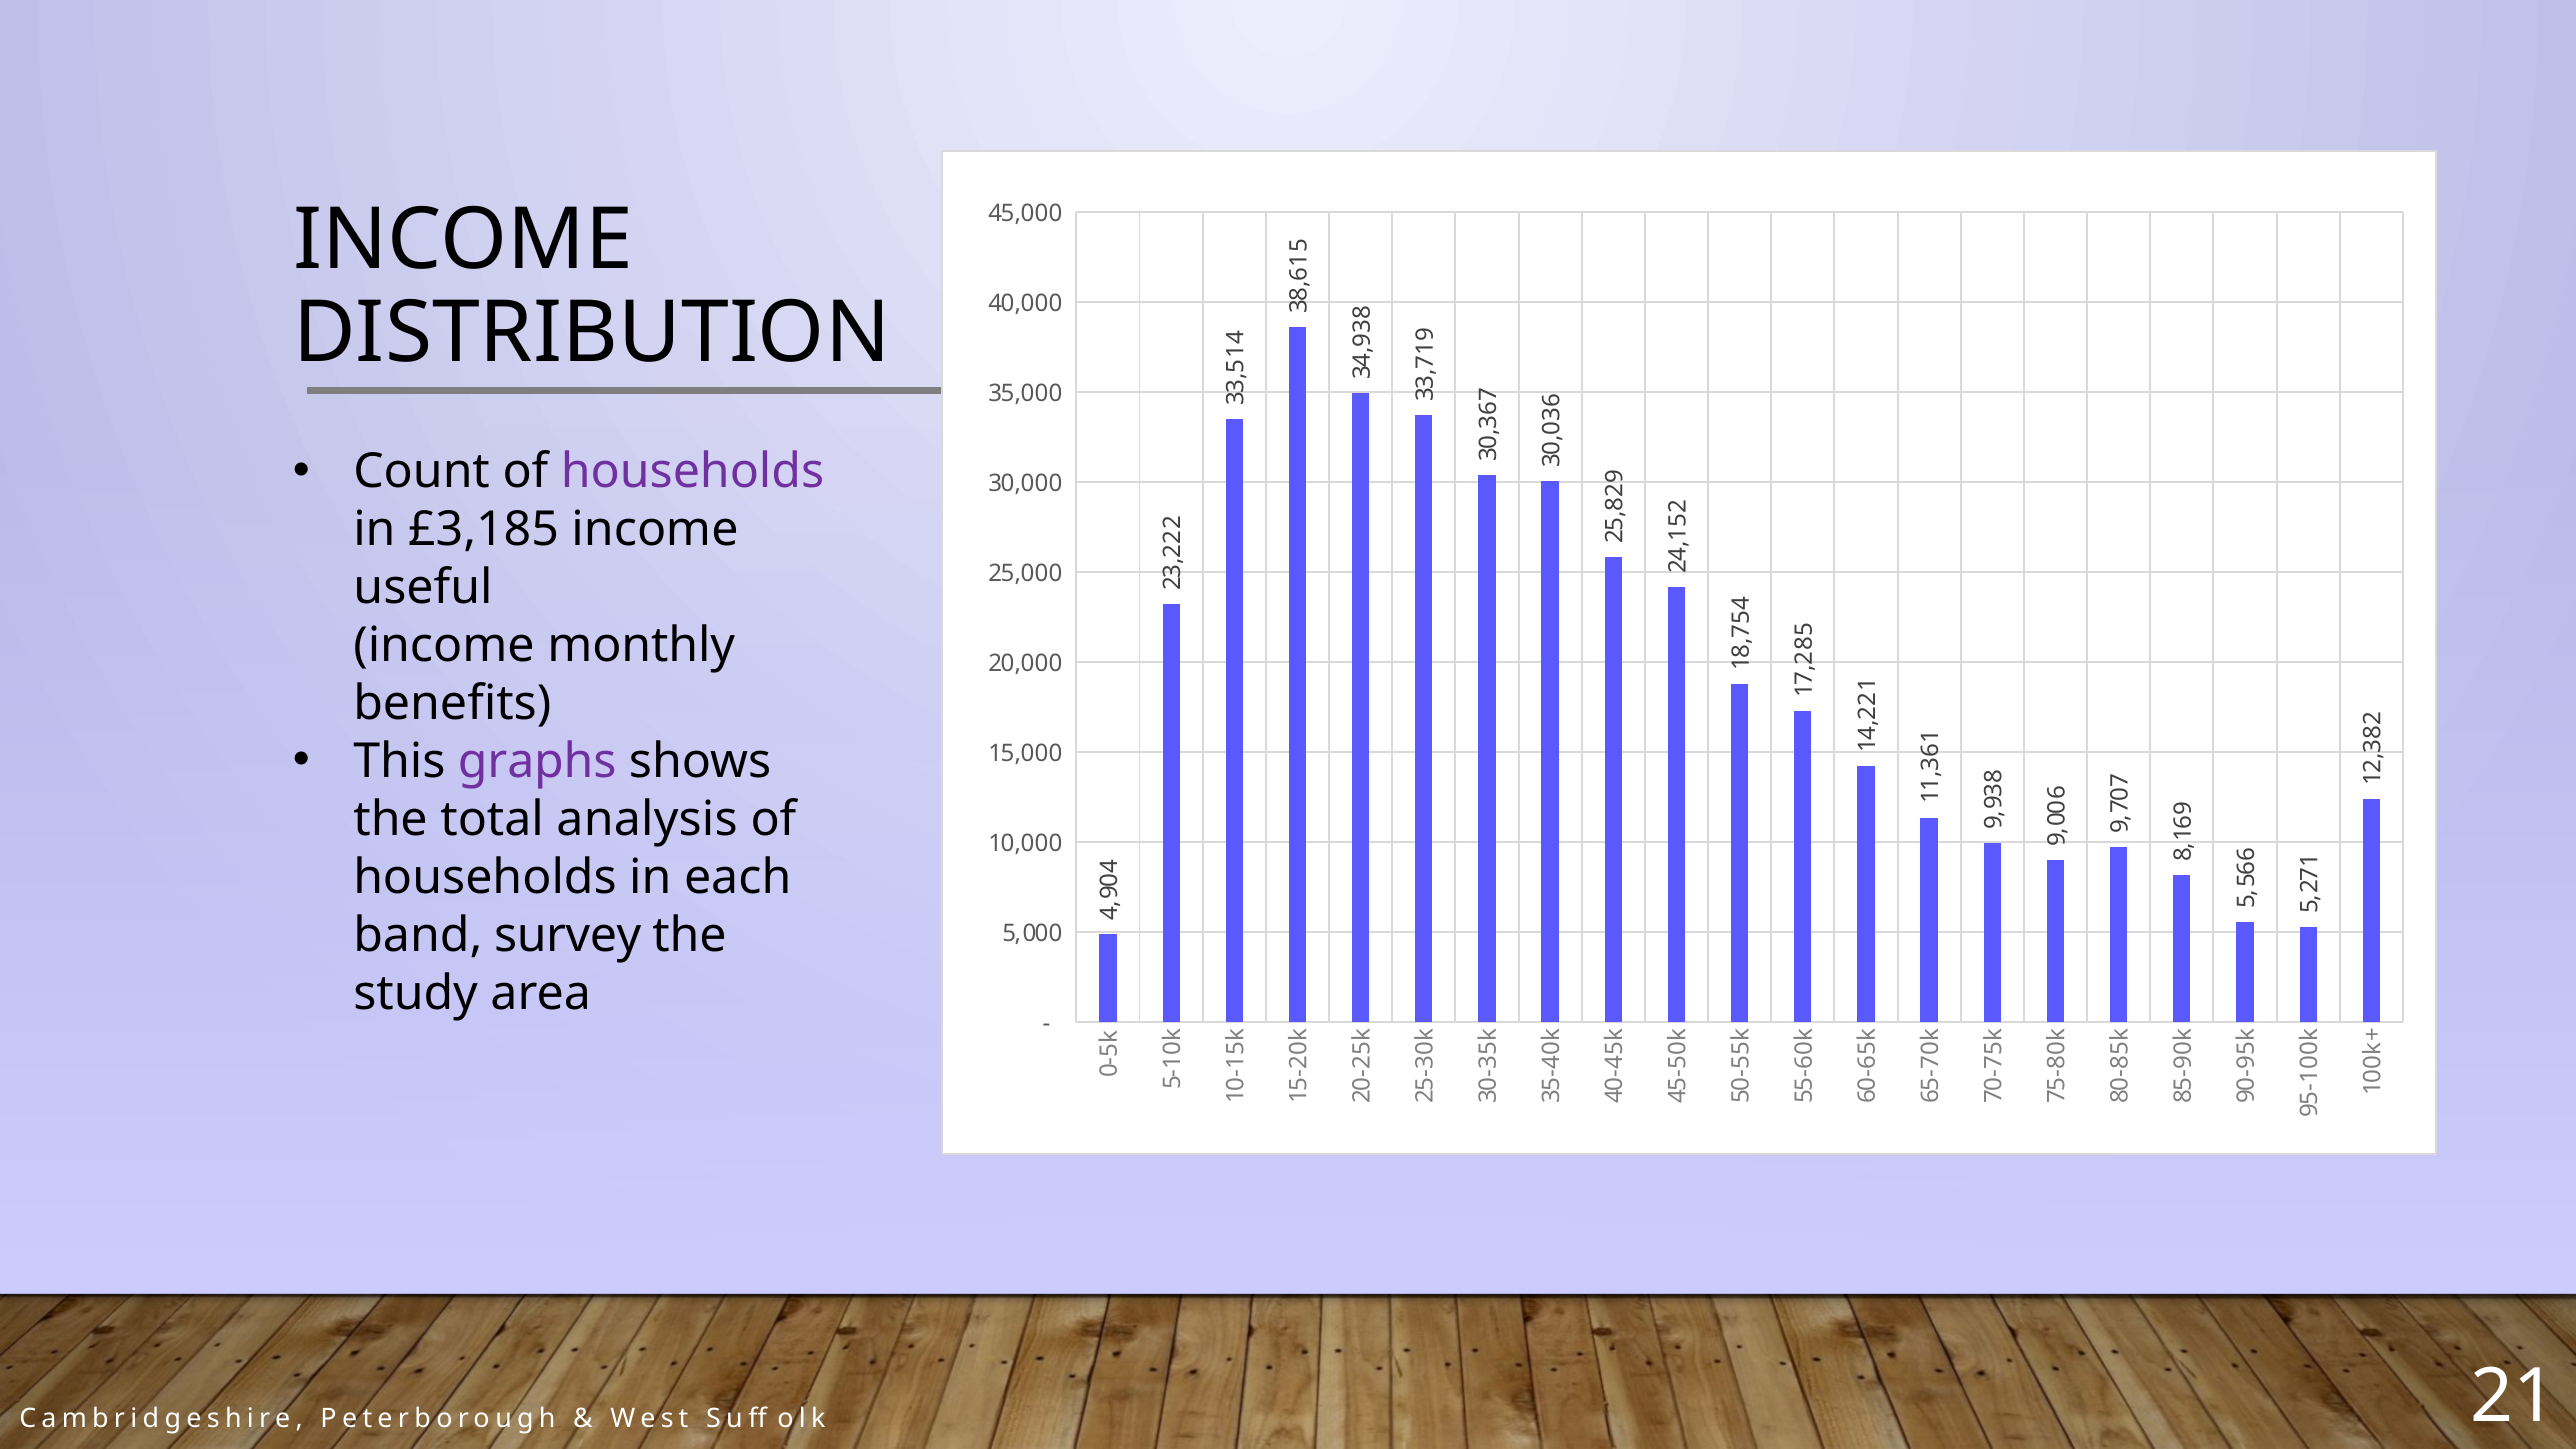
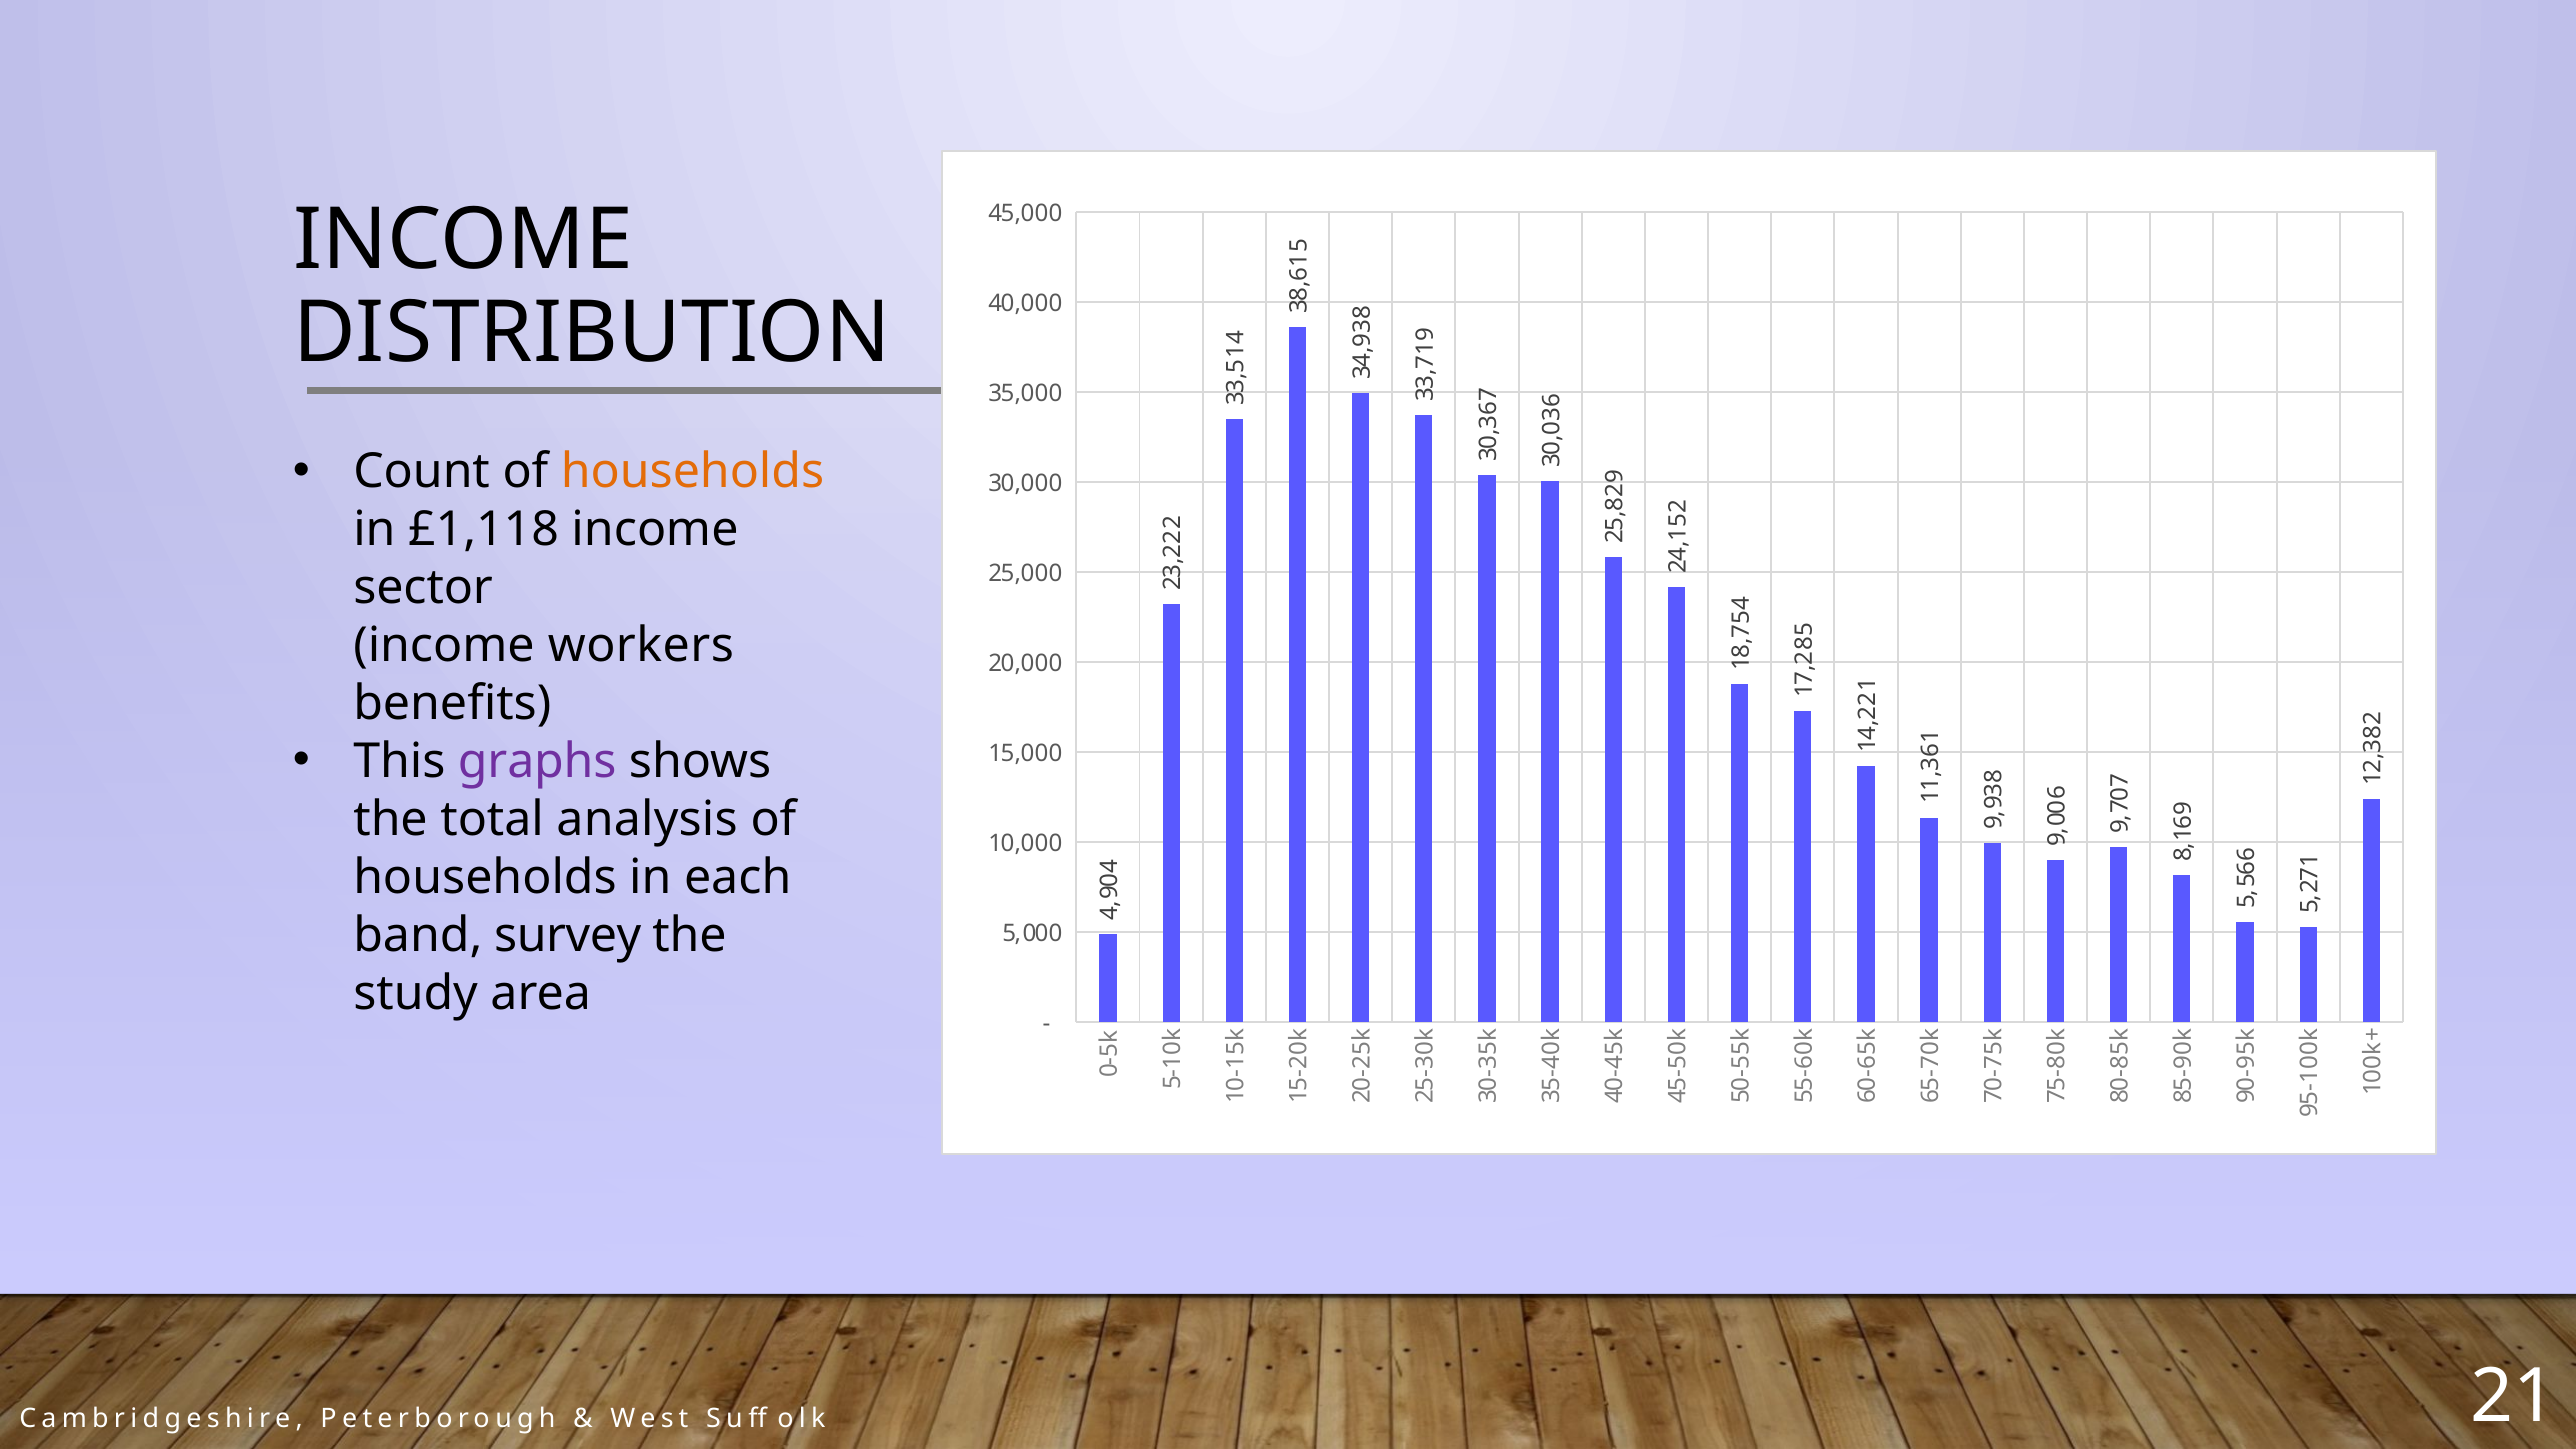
households colour: purple -> orange (693, 472)
£3,185: £3,185 -> £1,118 (484, 530)
useful: useful -> sector (423, 588)
monthly: monthly -> workers (641, 646)
